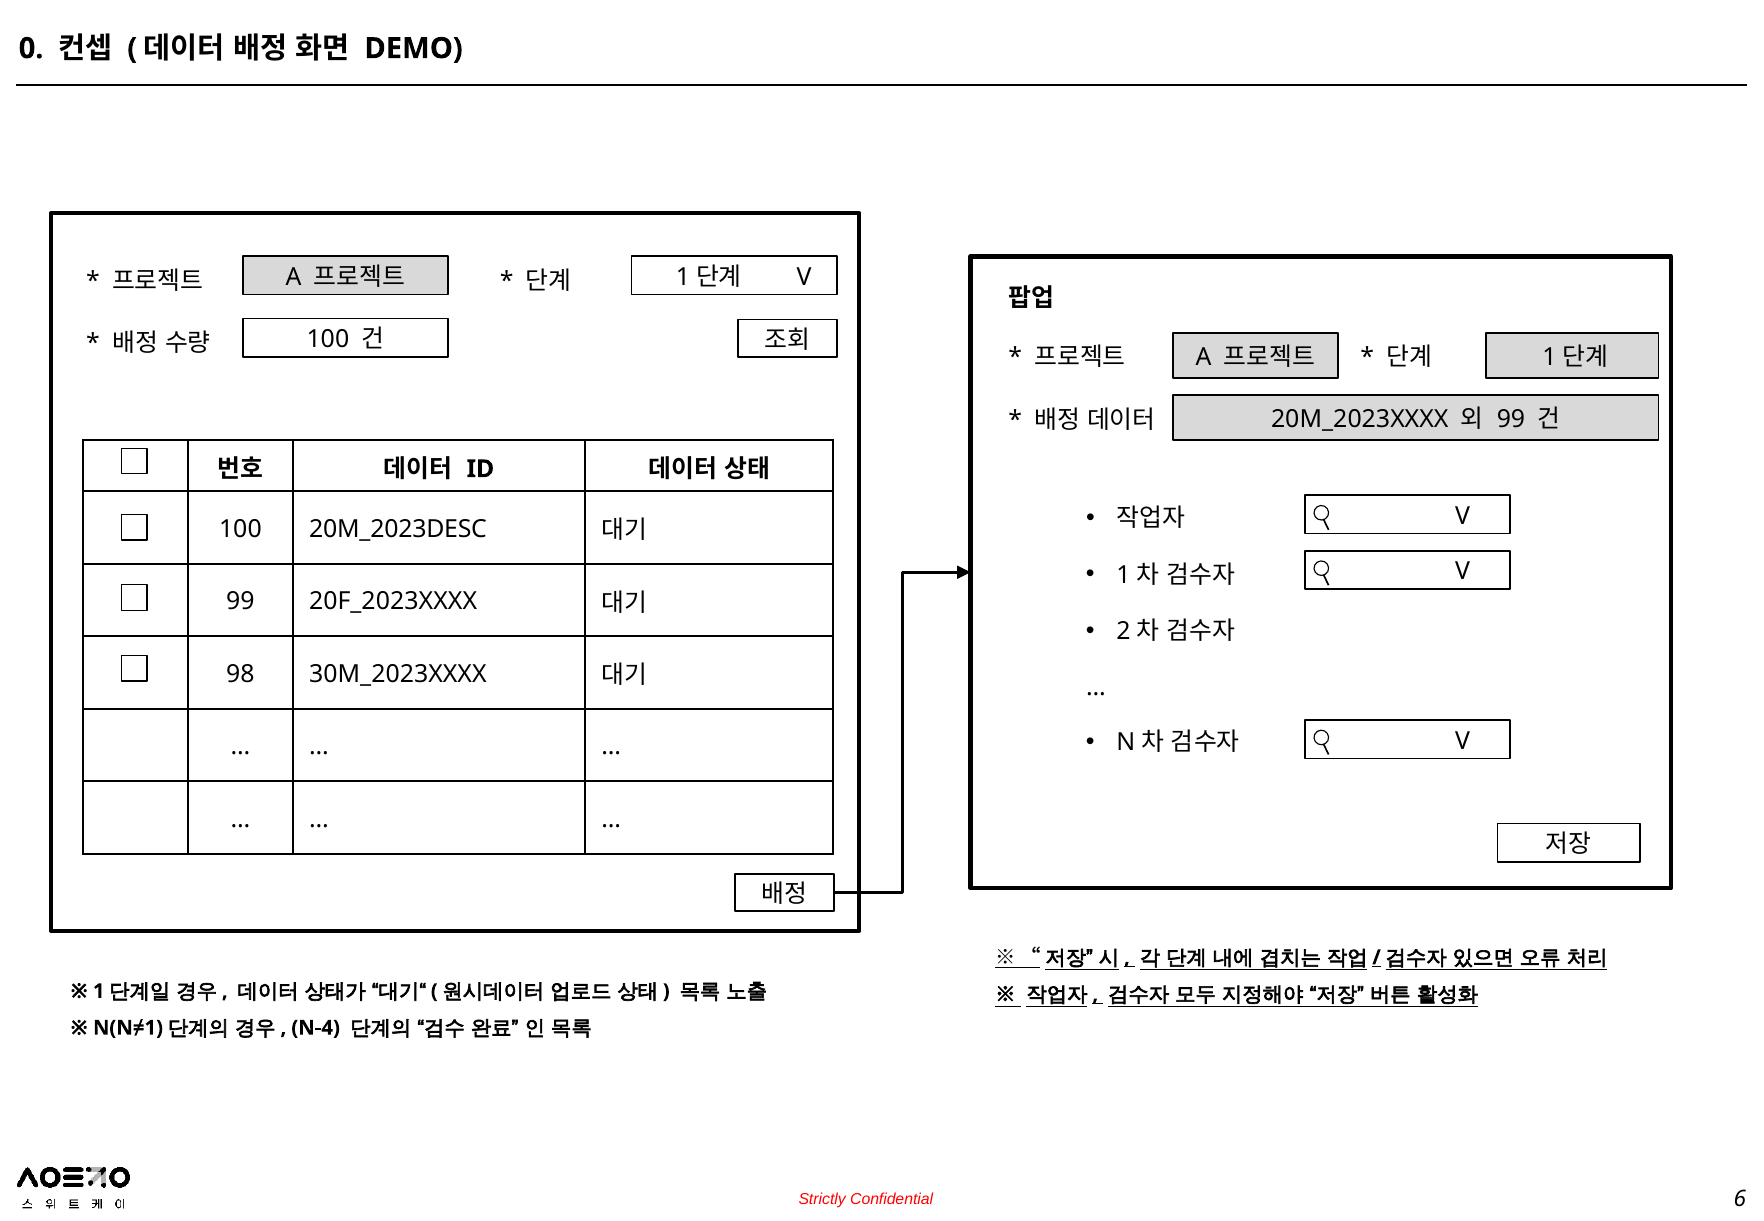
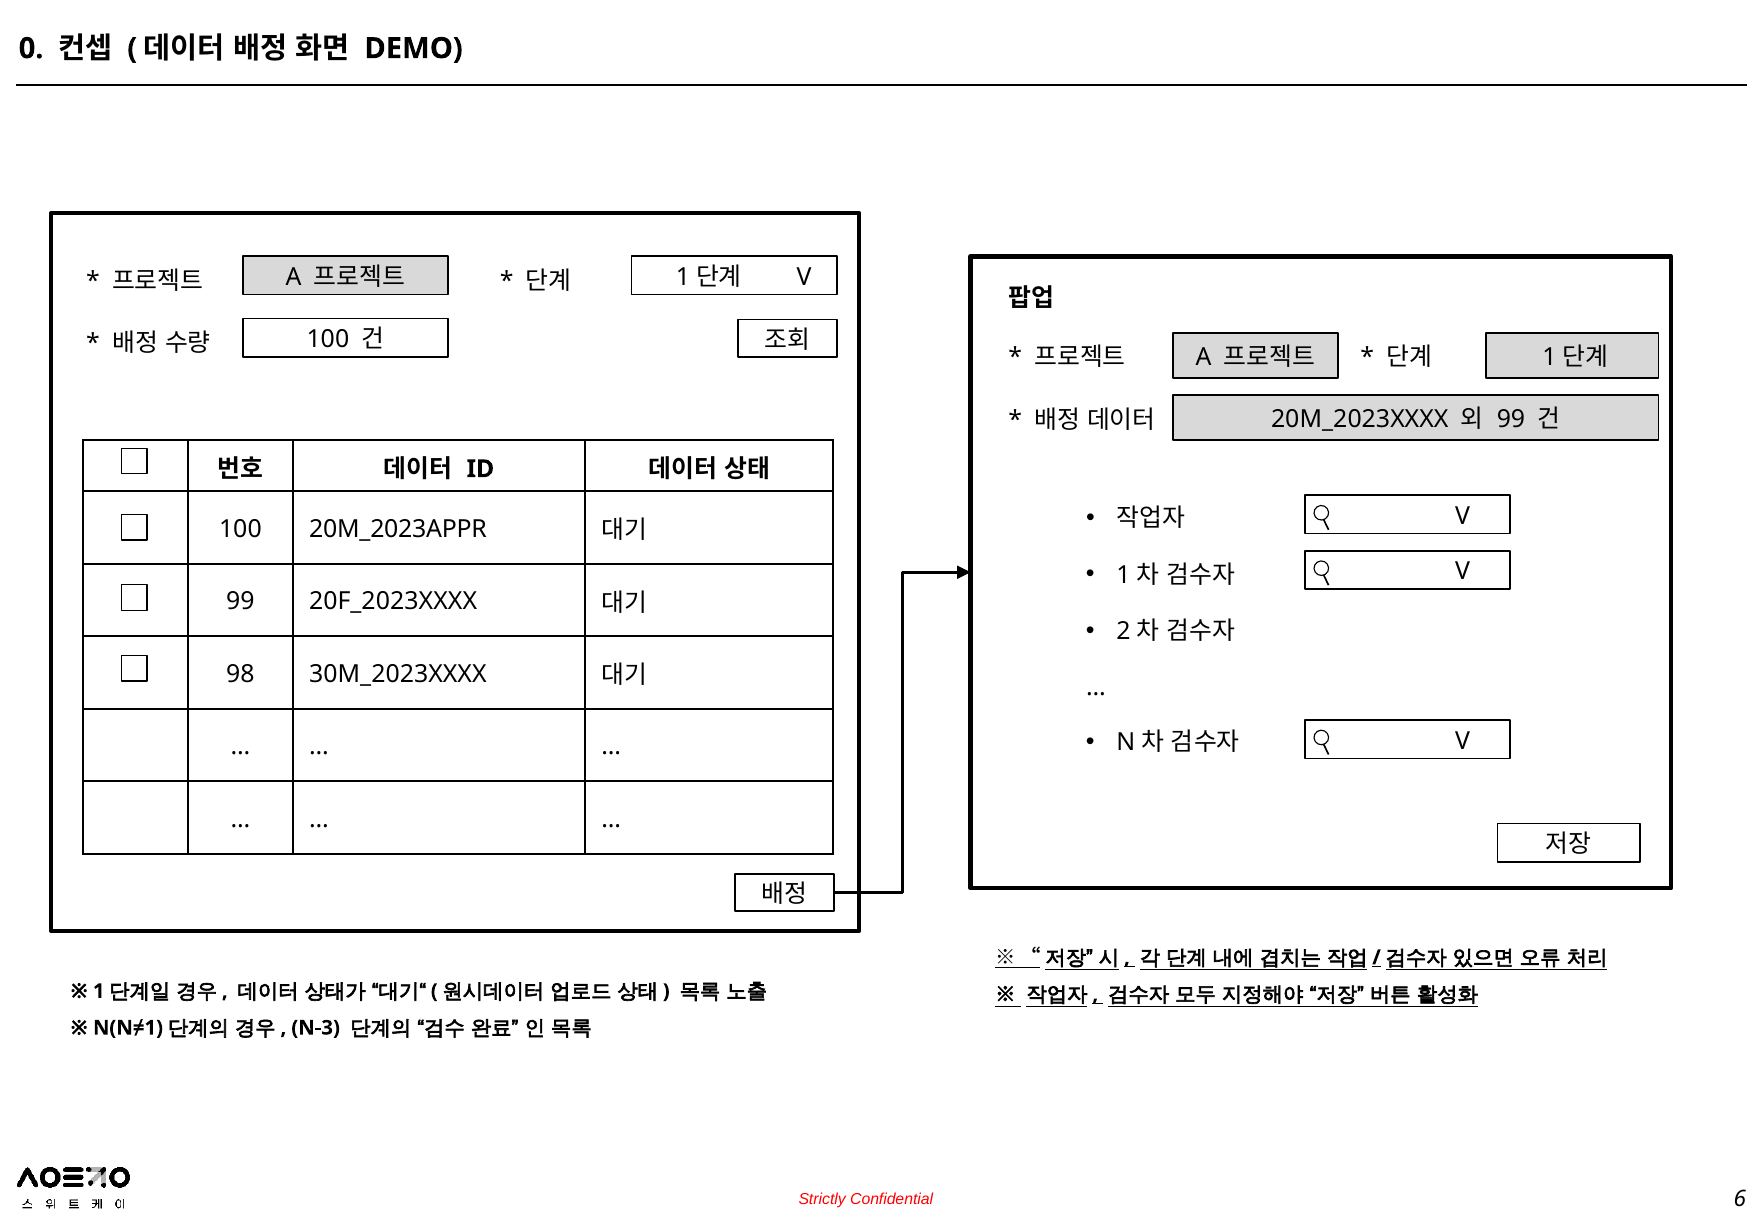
20M_2023DESC: 20M_2023DESC -> 20M_2023APPR (398, 529)
N-4: N-4 -> N-3 (316, 1028)
